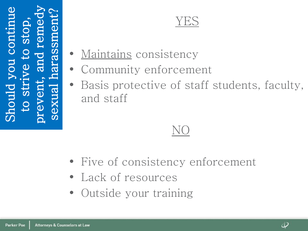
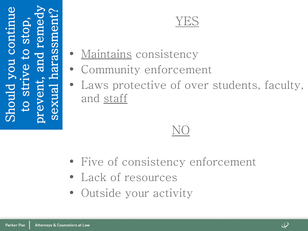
Basis: Basis -> Laws (95, 85)
of staff: staff -> over (197, 85)
staff underline: none -> present (115, 99)
training: training -> activity (173, 193)
